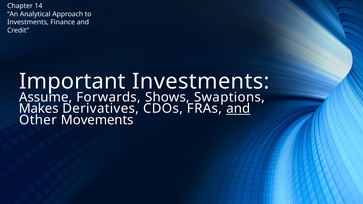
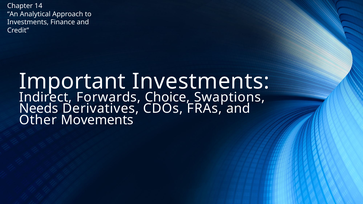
Assume: Assume -> Indirect (46, 97)
Shows: Shows -> Choice (167, 97)
Makes: Makes -> Needs (39, 109)
and underline: present -> none (238, 109)
